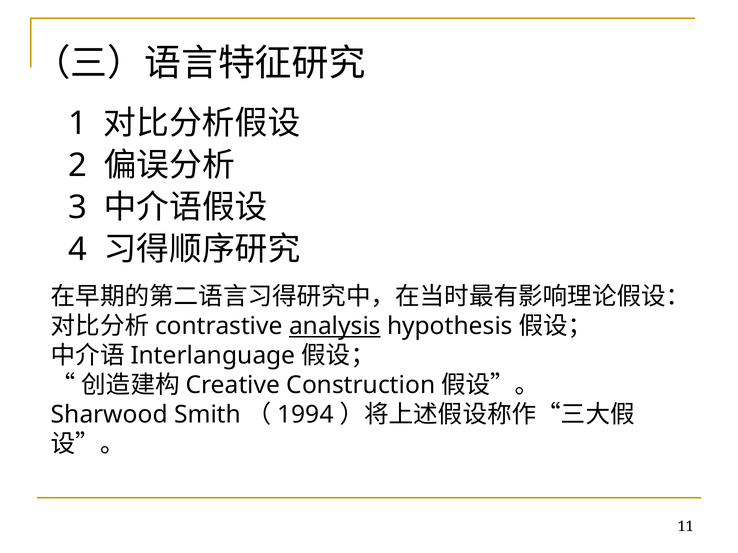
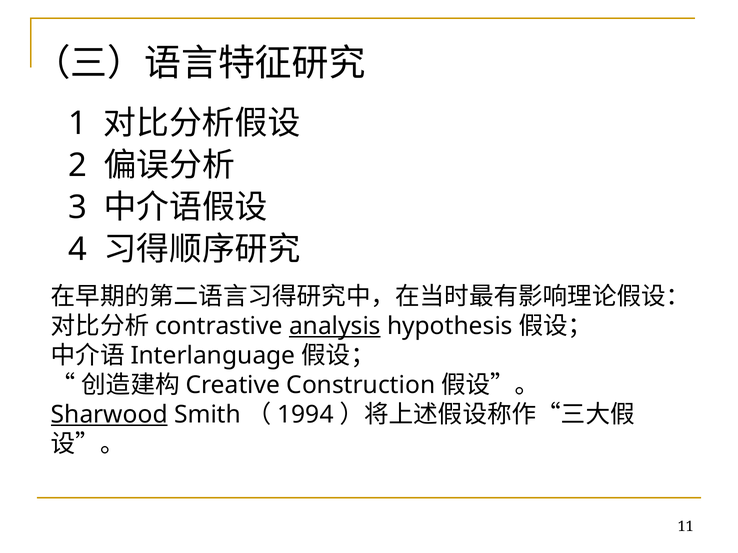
Sharwood underline: none -> present (109, 415)
